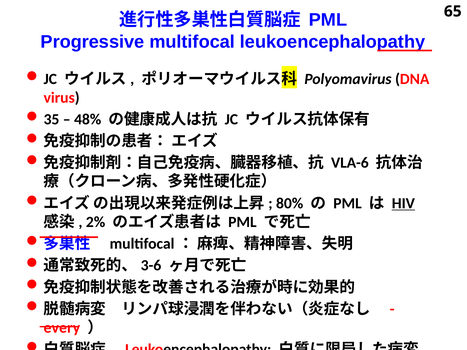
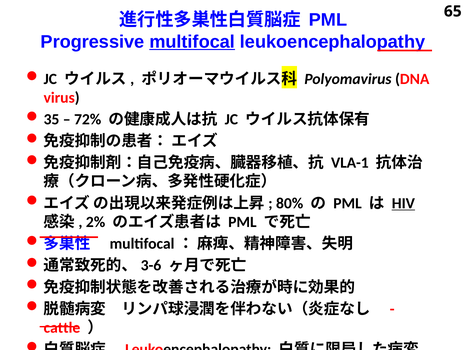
multifocal underline: none -> present (192, 42)
48%: 48% -> 72% (88, 119)
VLA-6: VLA-6 -> VLA-1 (350, 163)
every: every -> cattle (62, 328)
